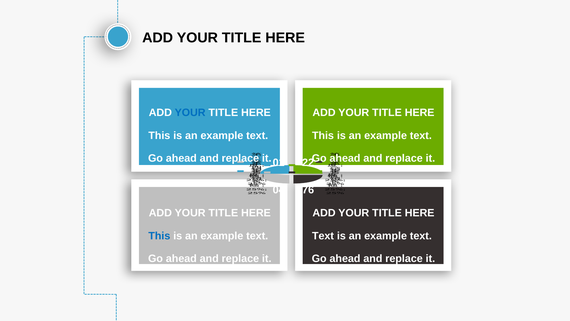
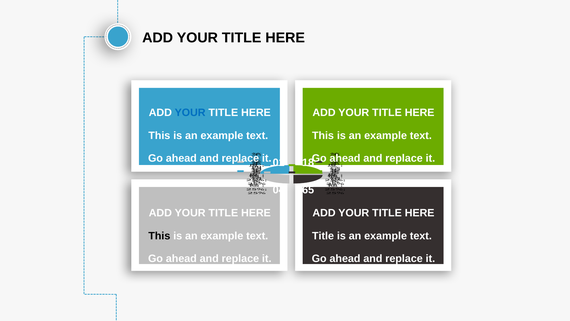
22: 22 -> 18 (308, 162)
76: 76 -> 65 (308, 190)
This colour: blue -> black (159, 236)
Text: Text -> Title (323, 236)
